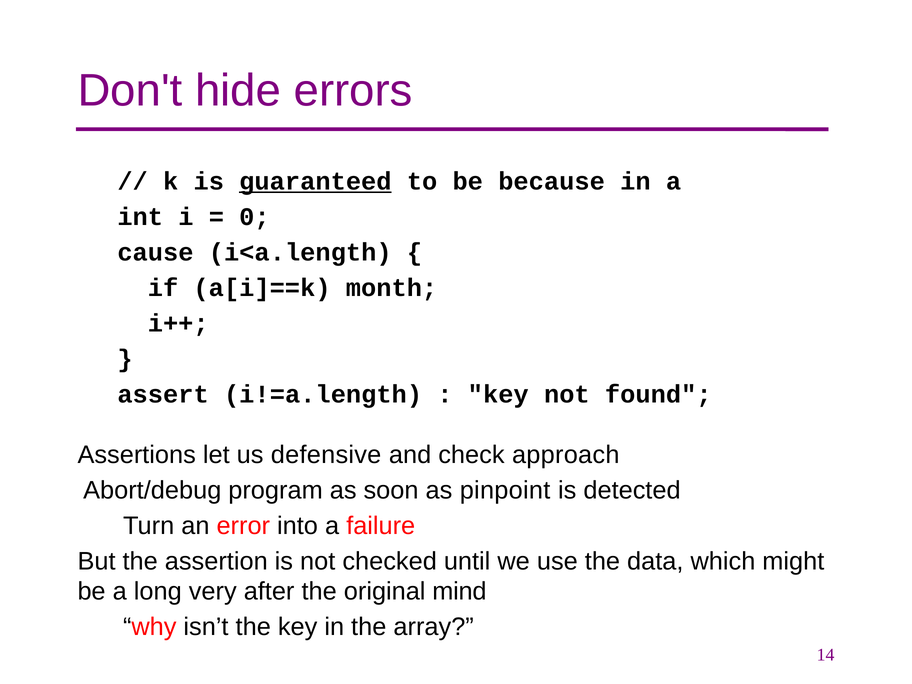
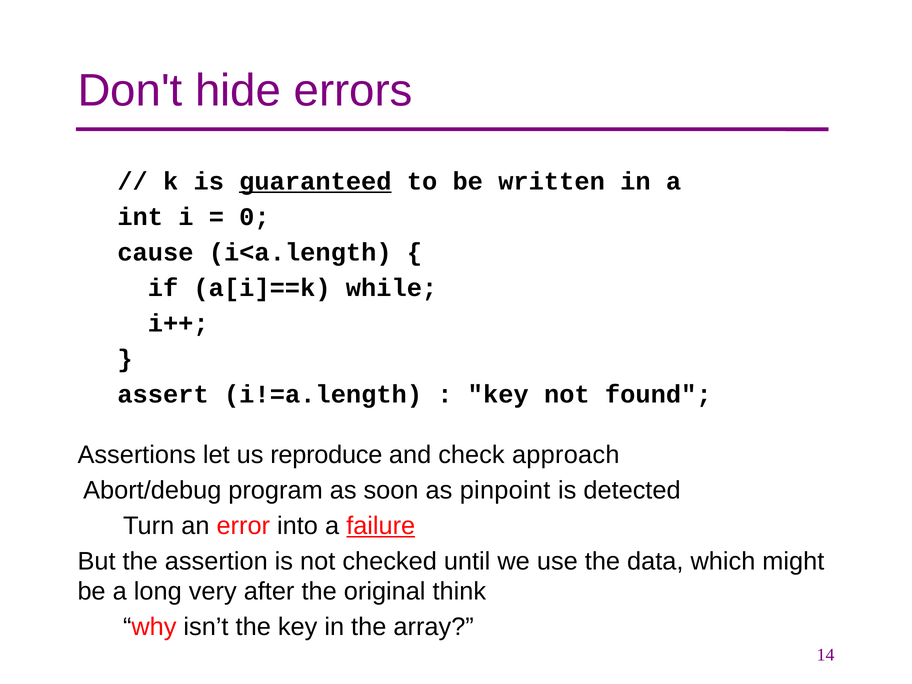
because: because -> written (552, 181)
month: month -> while (392, 288)
defensive: defensive -> reproduce (326, 455)
failure underline: none -> present (381, 526)
mind: mind -> think (459, 592)
